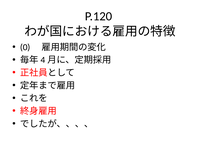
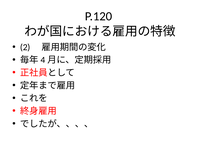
0: 0 -> 2 (25, 47)
